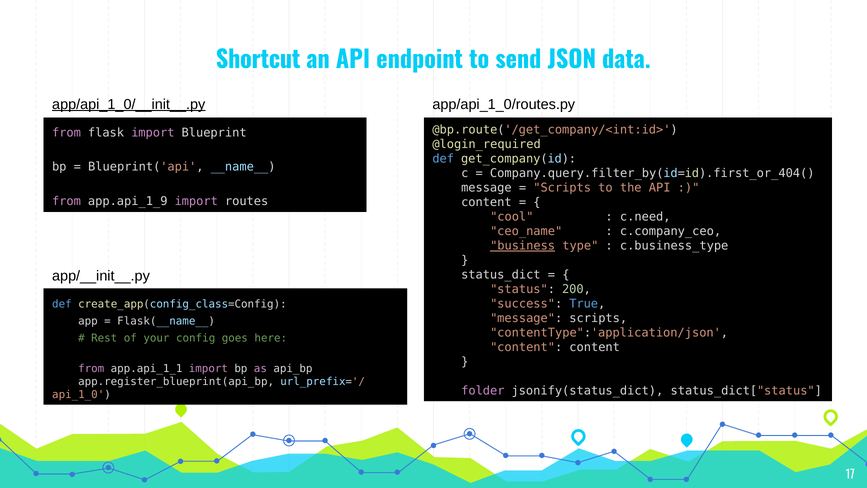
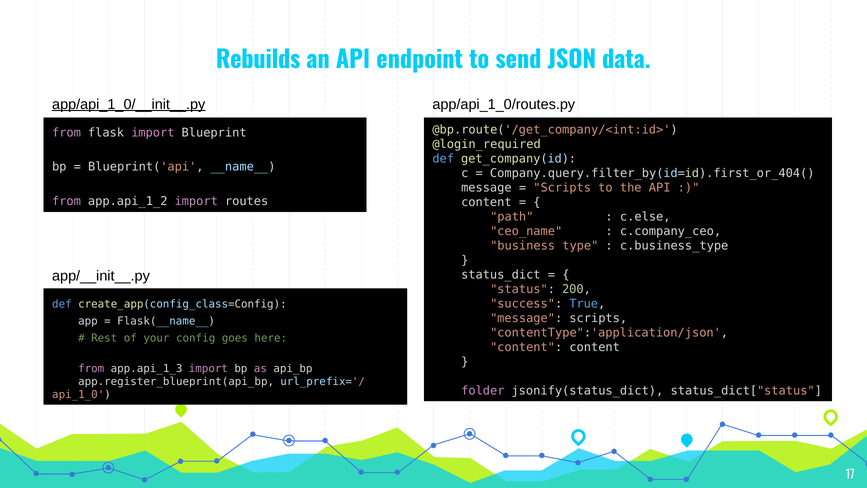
Shortcut: Shortcut -> Rebuilds (258, 60)
app.api_1_9: app.api_1_9 -> app.api_1_2 (128, 201)
cool: cool -> path (512, 217)
c.need: c.need -> c.else (645, 217)
business underline: present -> none (523, 246)
app.api_1_1: app.api_1_1 -> app.api_1_3 (147, 368)
